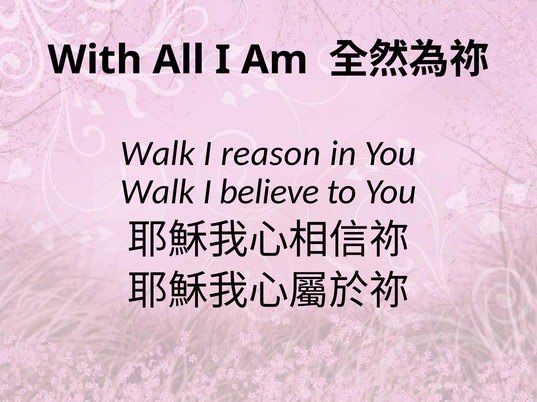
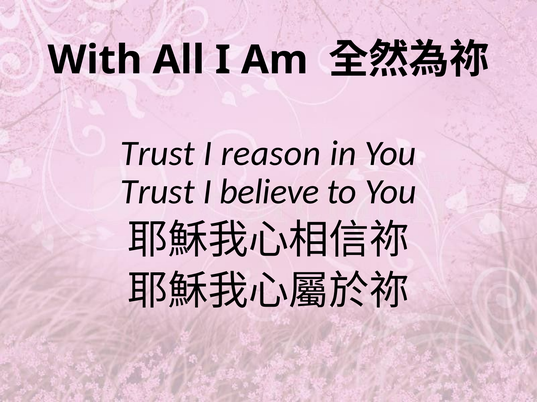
Walk: Walk -> Trust (158, 154)
Walk: Walk -> Trust (157, 192)
